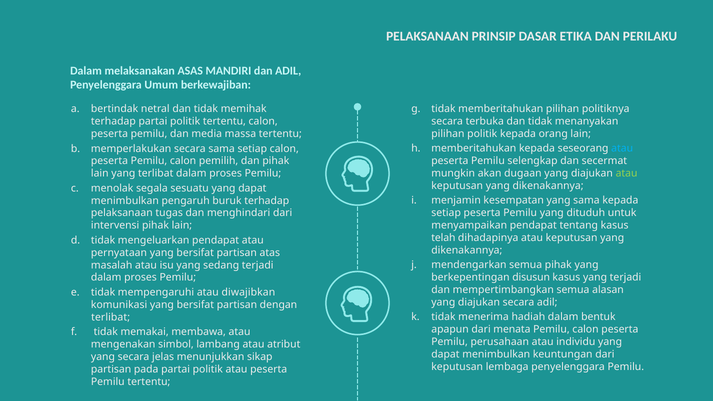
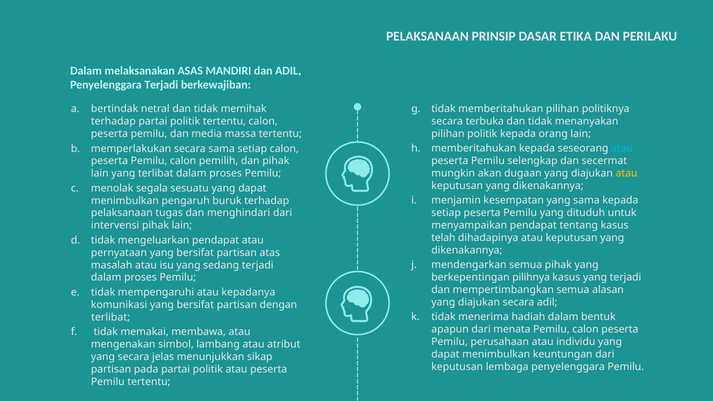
Penyelenggara Umum: Umum -> Terjadi (161, 85)
atau colour: light green -> yellow (627, 173)
disusun: disusun -> pilihnya (531, 277)
diwajibkan: diwajibkan -> kepadanya (248, 292)
